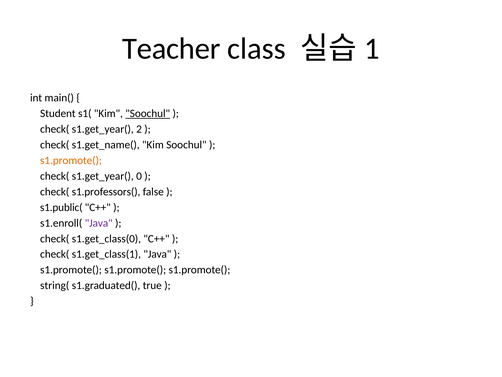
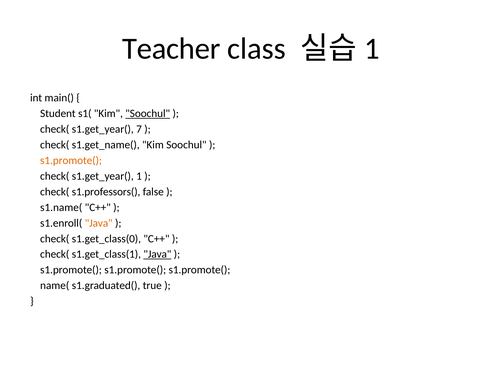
2: 2 -> 7 (139, 129)
0: 0 -> 1 (139, 176)
s1.public(: s1.public( -> s1.name( (61, 207)
Java colour: purple -> orange (99, 223)
Java underline: none -> present (157, 254)
string(: string( -> name( (55, 285)
